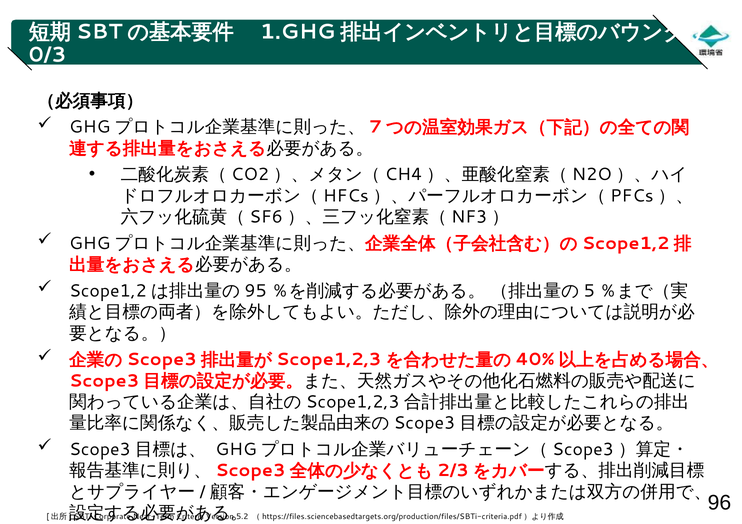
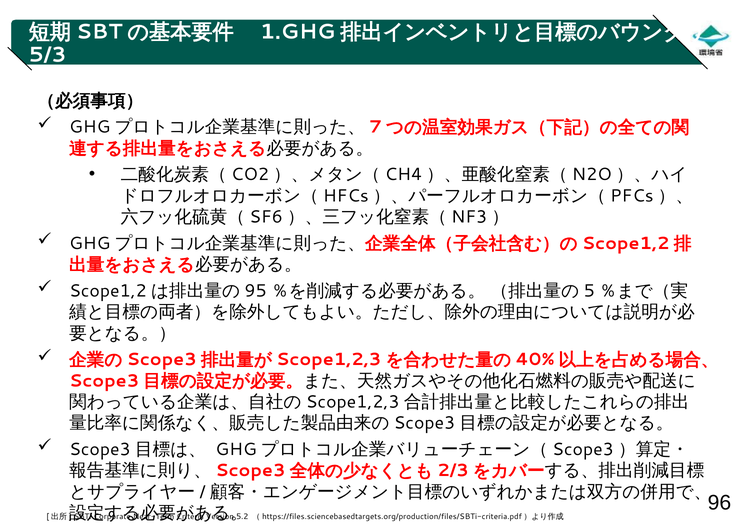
0/3: 0/3 -> 5/3 (48, 55)
